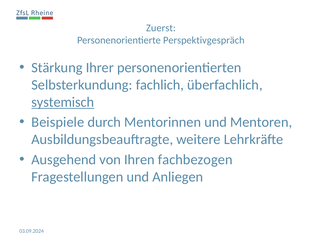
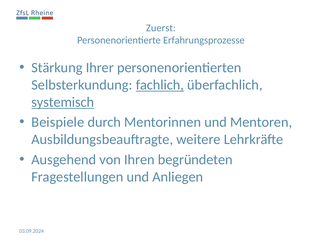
Perspektivgespräch: Perspektivgespräch -> Erfahrungsprozesse (204, 40)
fachlich underline: none -> present (160, 85)
fachbezogen: fachbezogen -> begründeten (195, 159)
